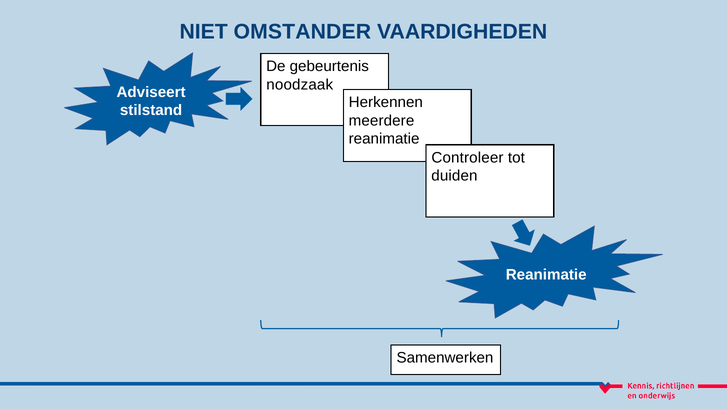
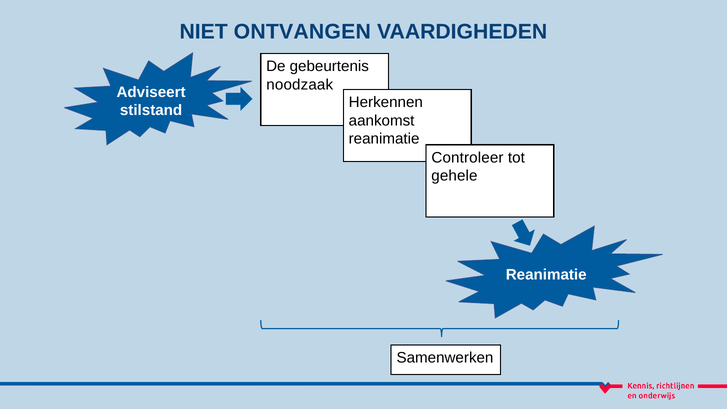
OMSTANDER: OMSTANDER -> ONTVANGEN (302, 32)
meerdere: meerdere -> aankomst (382, 121)
duiden: duiden -> gehele (454, 176)
